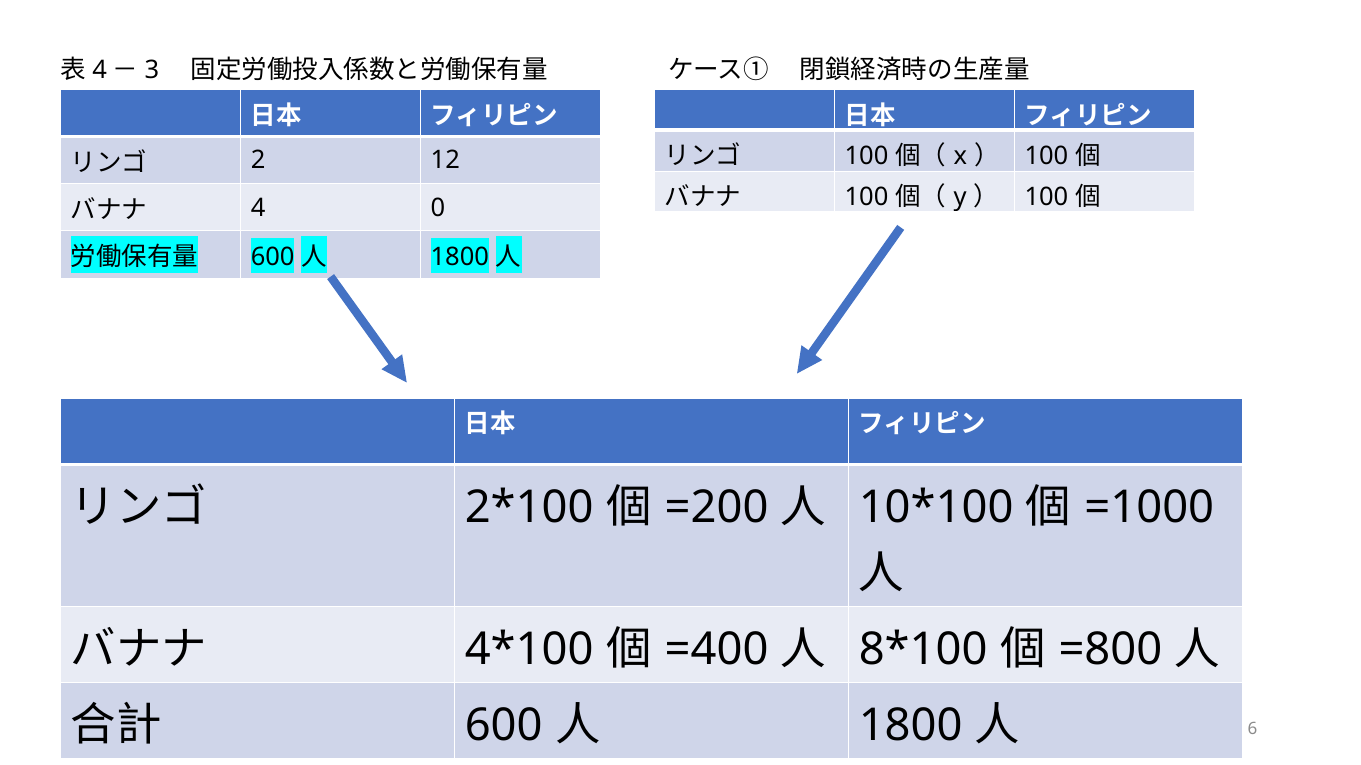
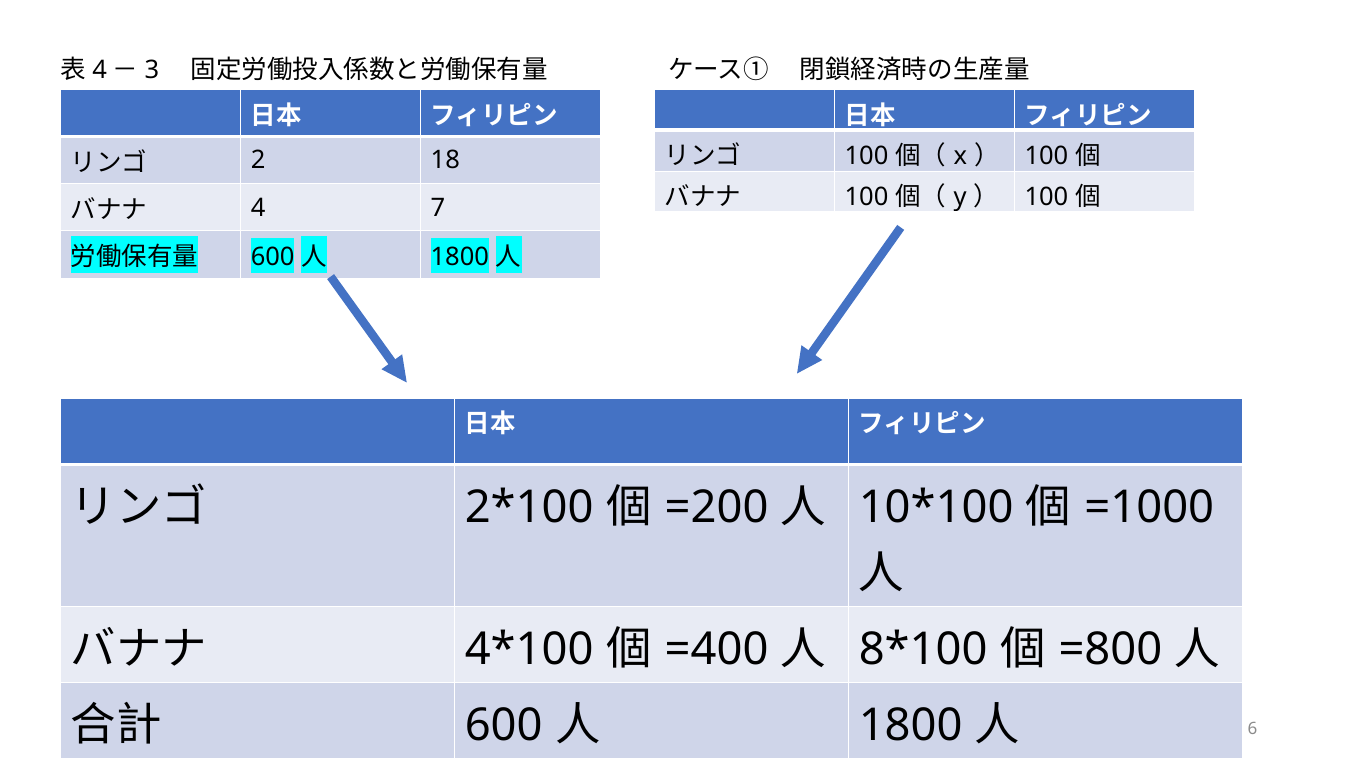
12: 12 -> 18 (445, 161)
0: 0 -> 7 (438, 208)
